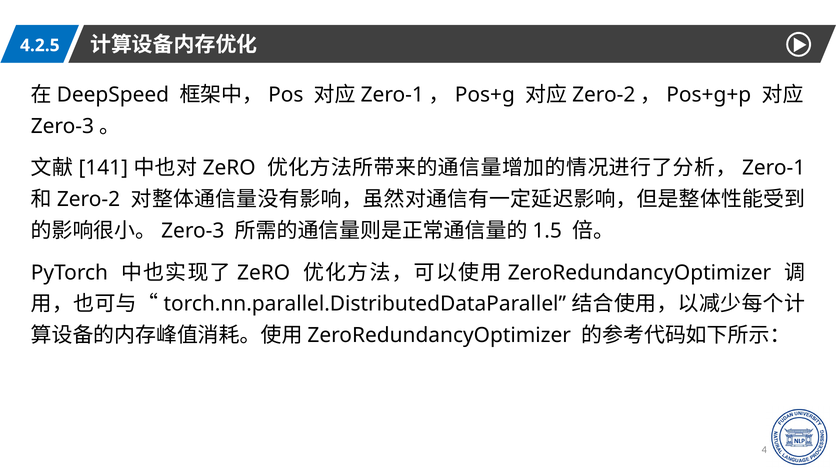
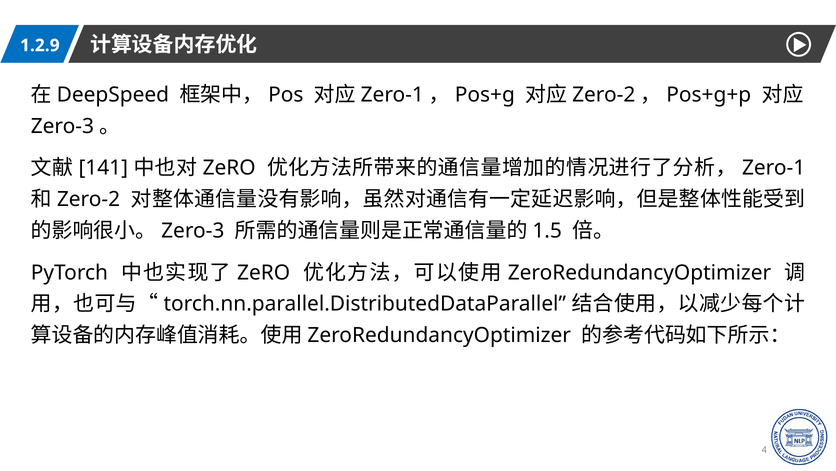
4.2.5: 4.2.5 -> 1.2.9 (40, 45)
